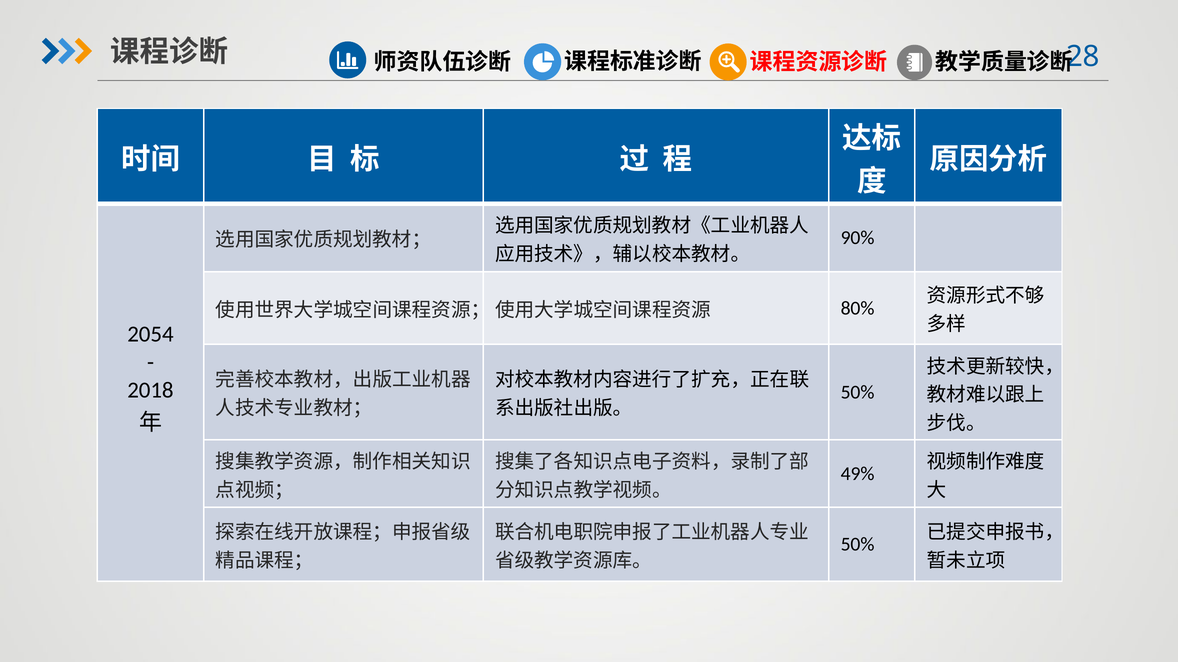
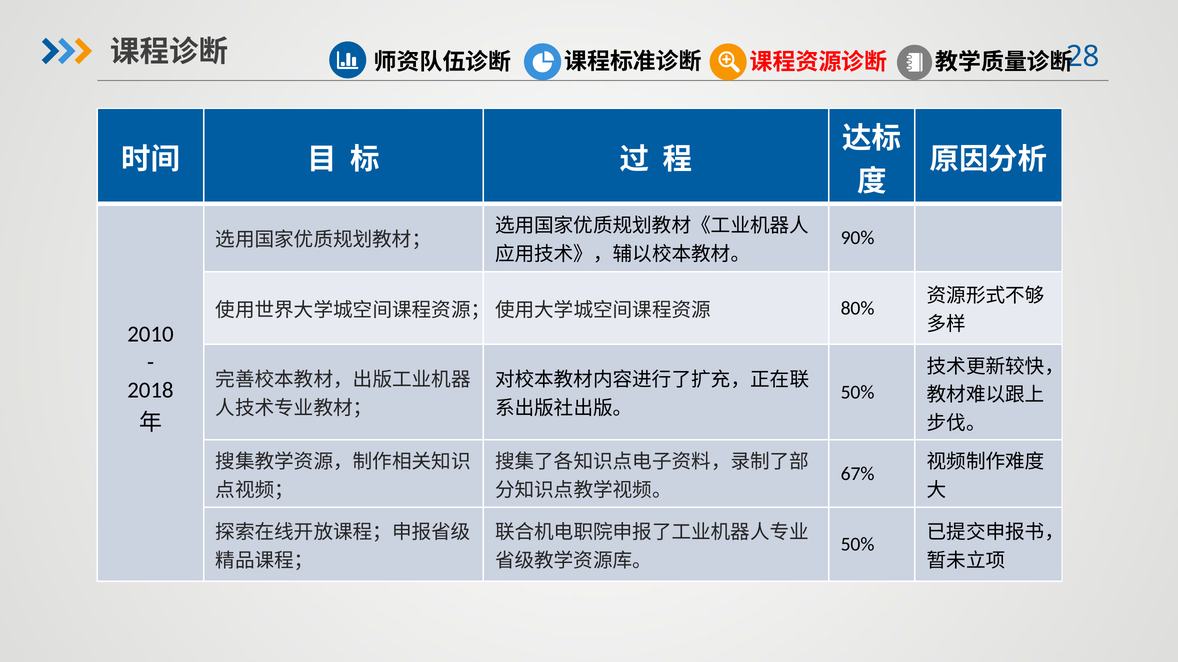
2054: 2054 -> 2010 (150, 335)
49%: 49% -> 67% (858, 474)
